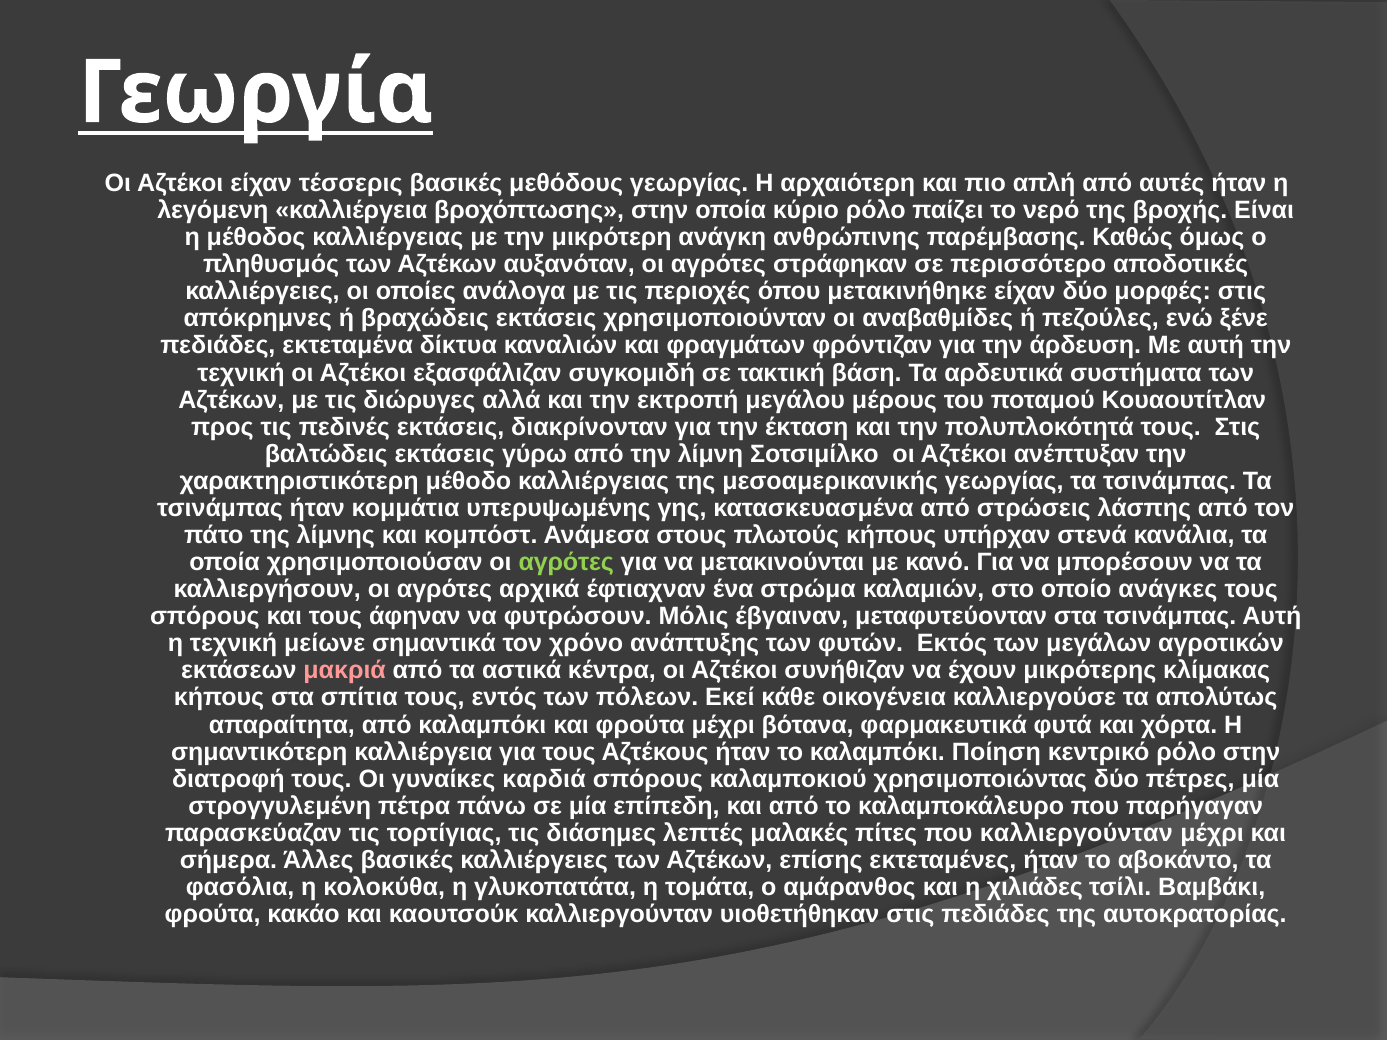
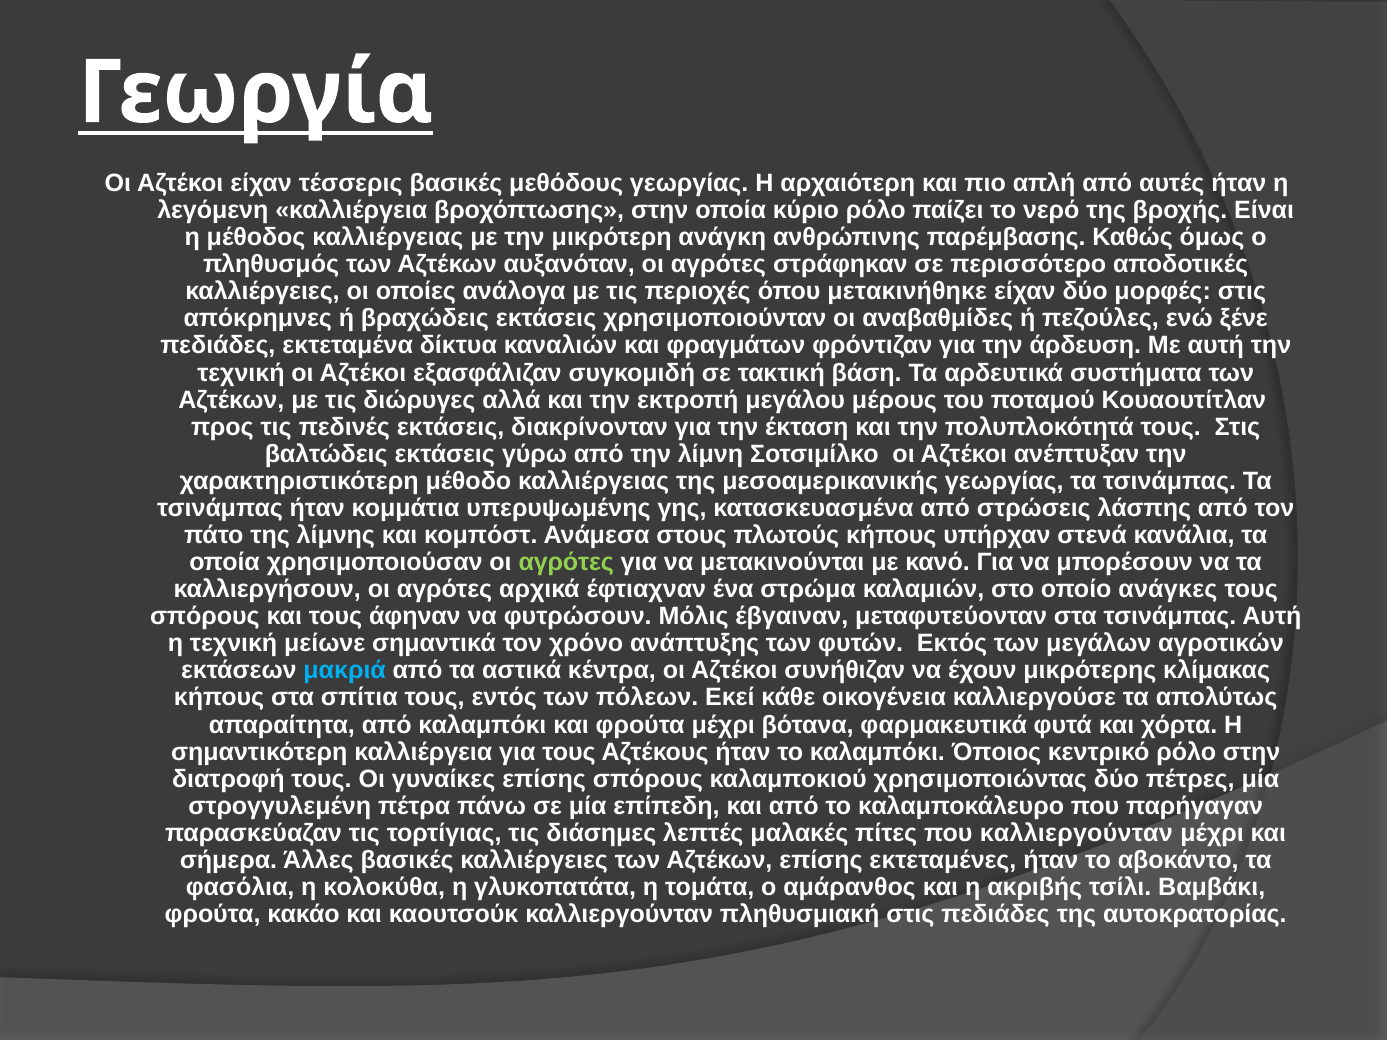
μακριά colour: pink -> light blue (345, 671)
Ποίηση: Ποίηση -> Όποιος (997, 752)
γυναίκες καρδιά: καρδιά -> επίσης (544, 779)
χιλιάδες: χιλιάδες -> ακριβής (1035, 887)
υιοθετήθηκαν: υιοθετήθηκαν -> πληθυσμιακή (800, 915)
